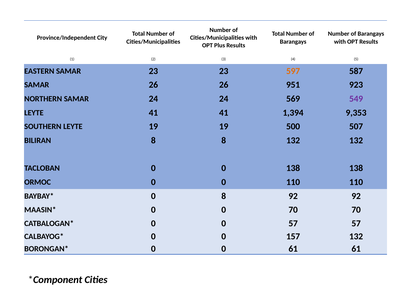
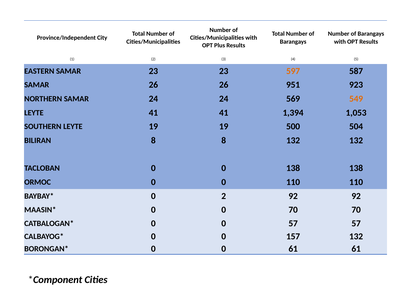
549 colour: purple -> orange (356, 99)
9,353: 9,353 -> 1,053 (356, 113)
507: 507 -> 504 (356, 127)
0 8: 8 -> 2 (224, 196)
